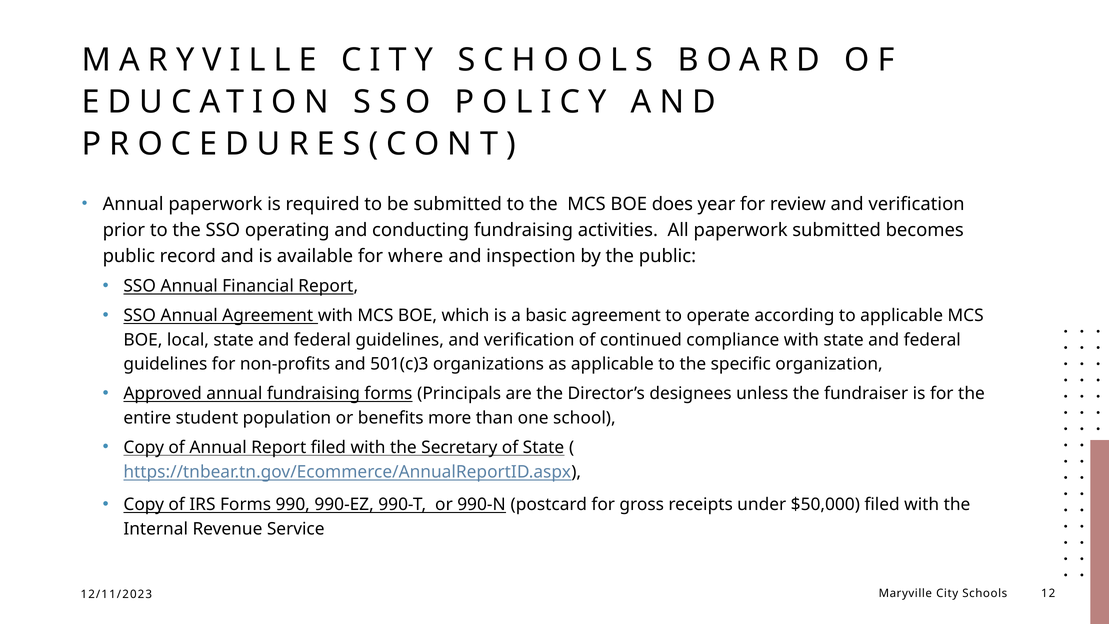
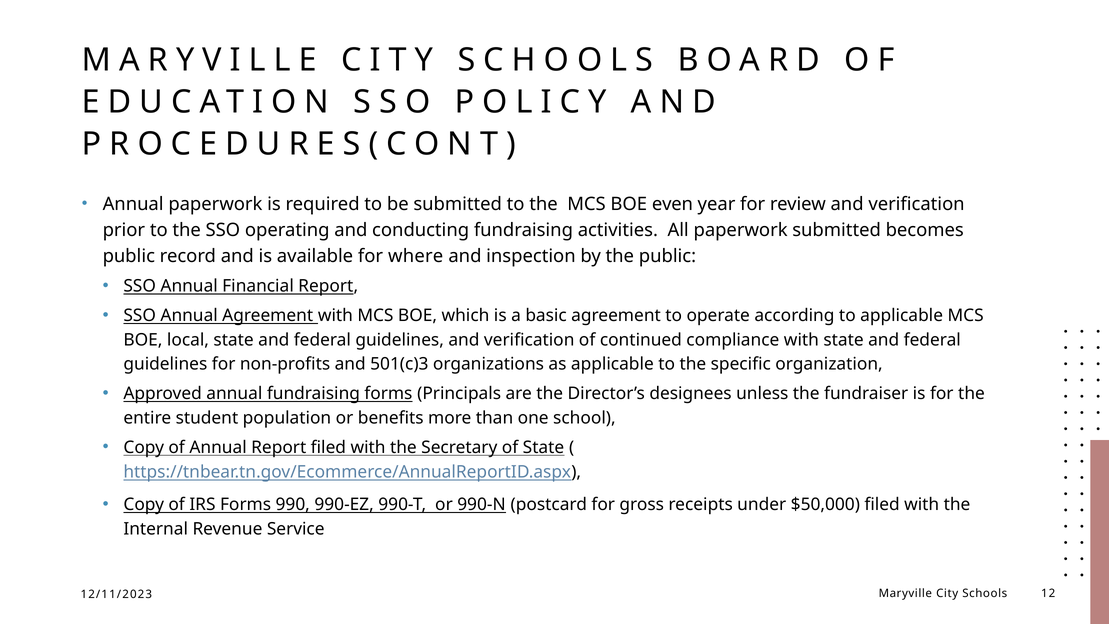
does: does -> even (672, 204)
